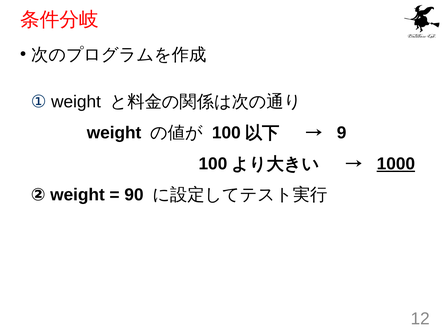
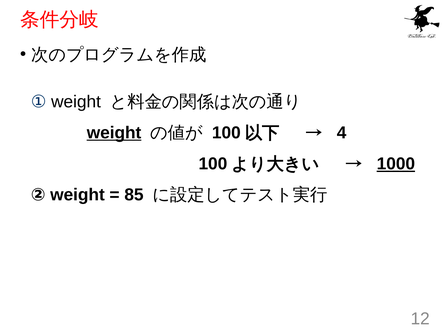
weight underline: none -> present (114, 133)
9: 9 -> 4 (342, 133)
90: 90 -> 85 (134, 195)
